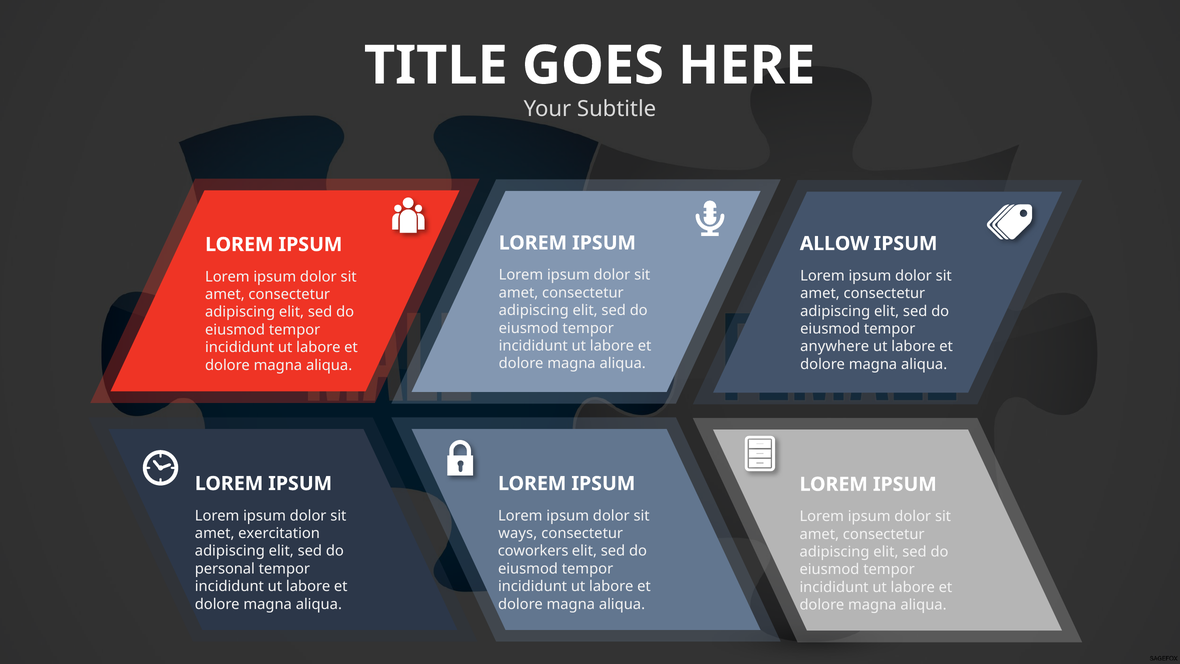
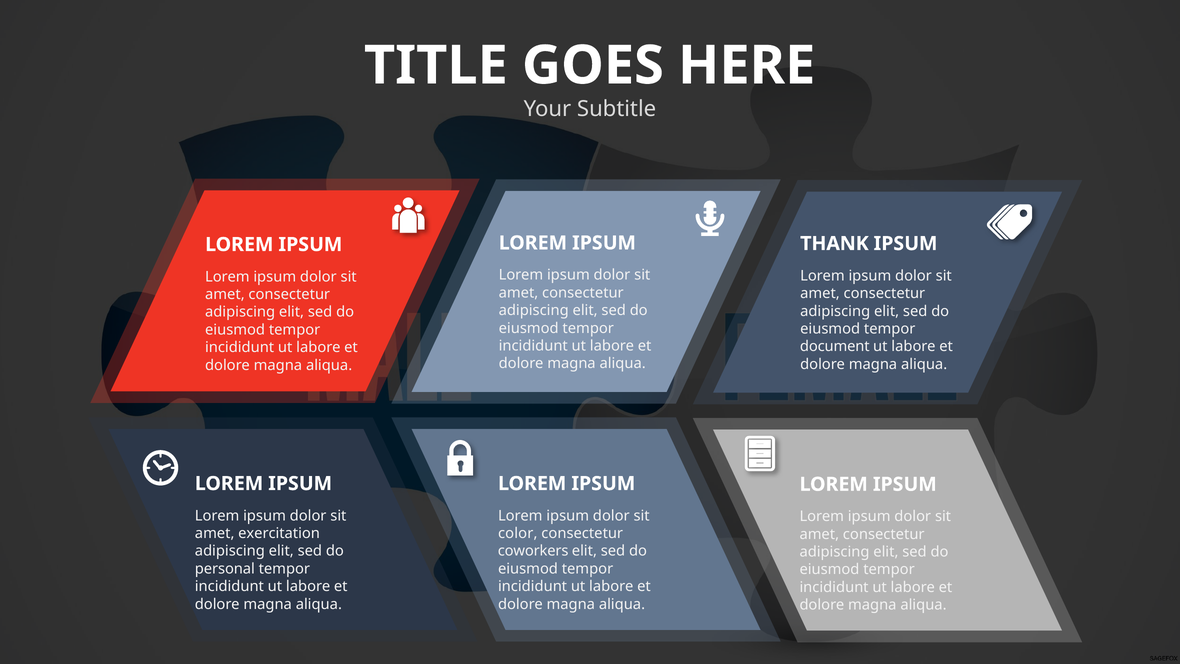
ALLOW: ALLOW -> THANK (834, 244)
anywhere: anywhere -> document (835, 346)
ways: ways -> color (518, 533)
